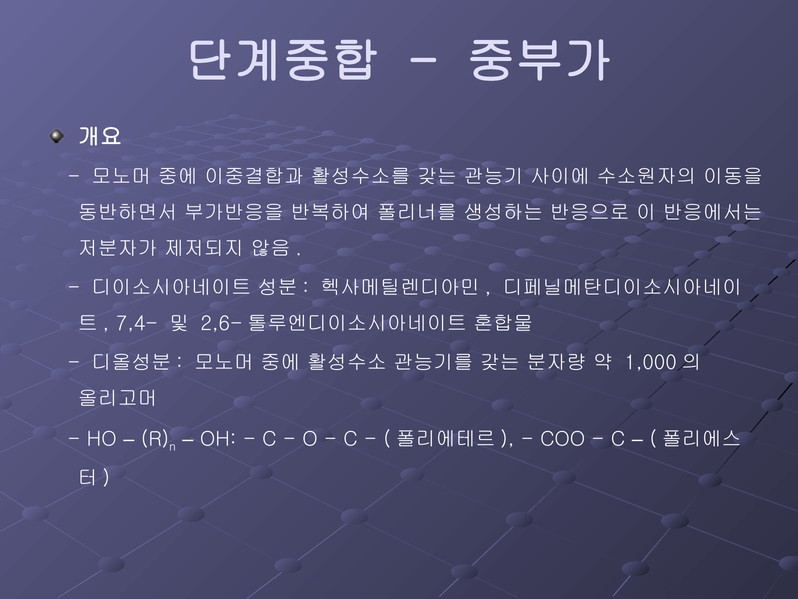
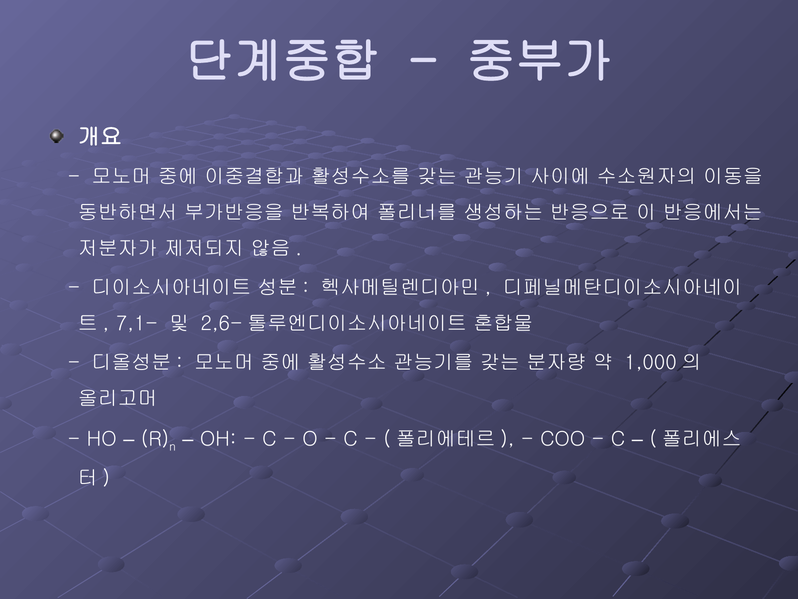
7,4-: 7,4- -> 7,1- (137, 323)
